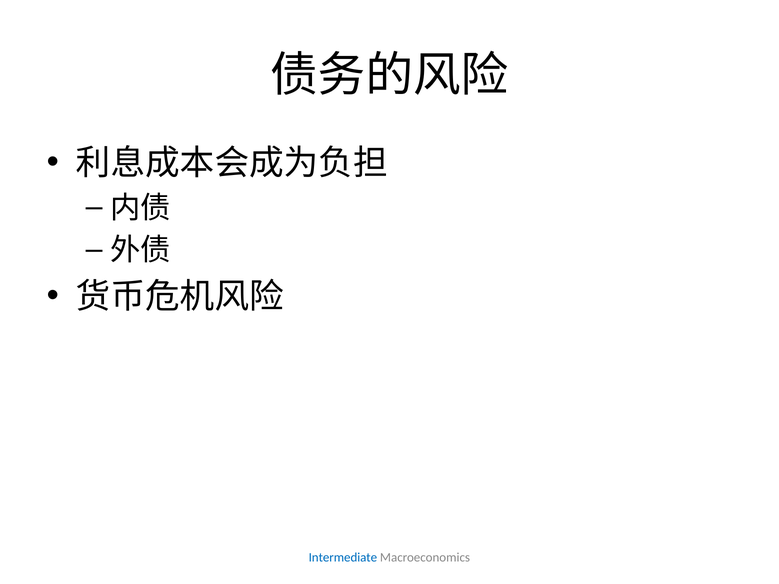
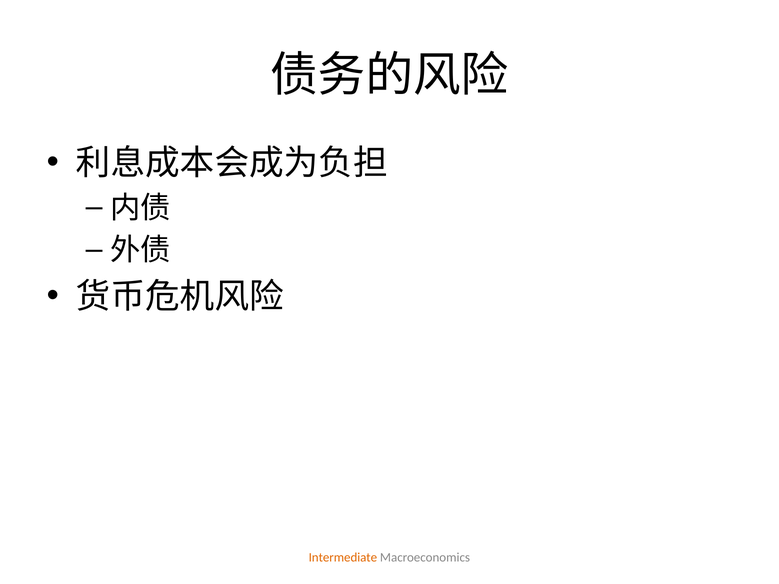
Intermediate colour: blue -> orange (343, 558)
